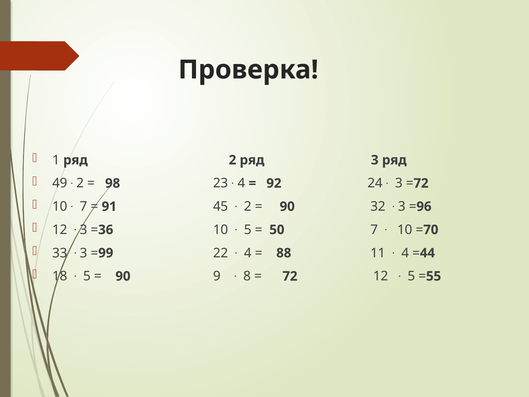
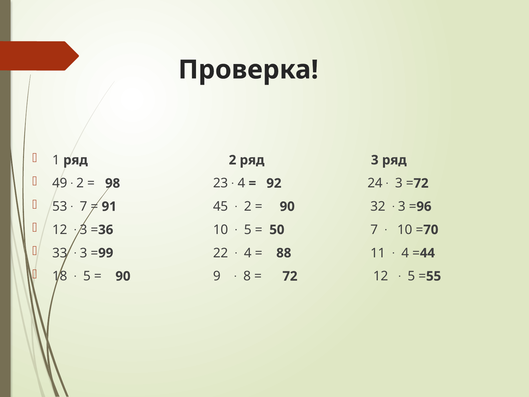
10: 10 -> 53 (60, 206)
